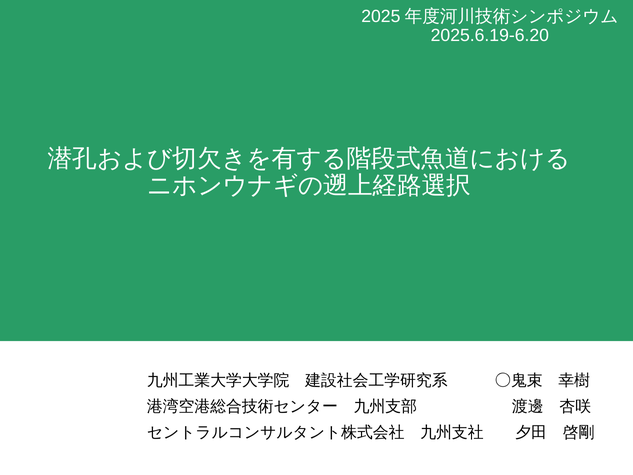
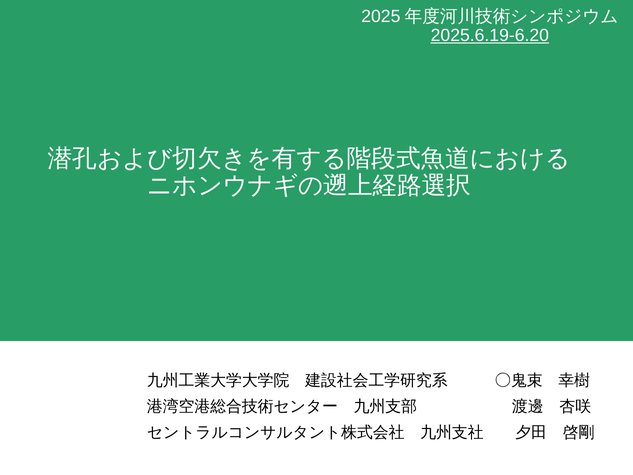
2025.6.19-6.20 underline: none -> present (490, 35)
